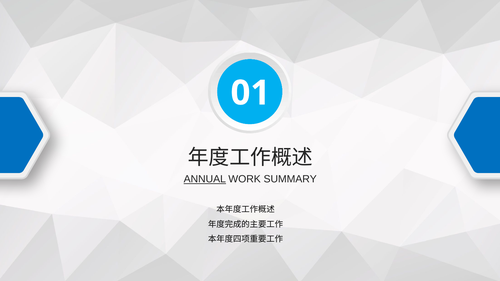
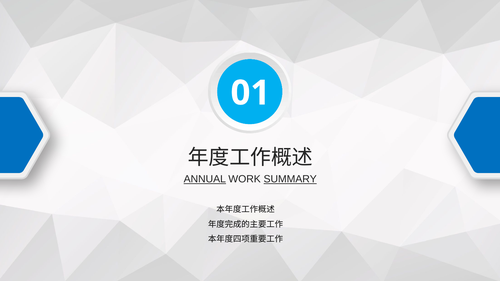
SUMMARY underline: none -> present (290, 179)
